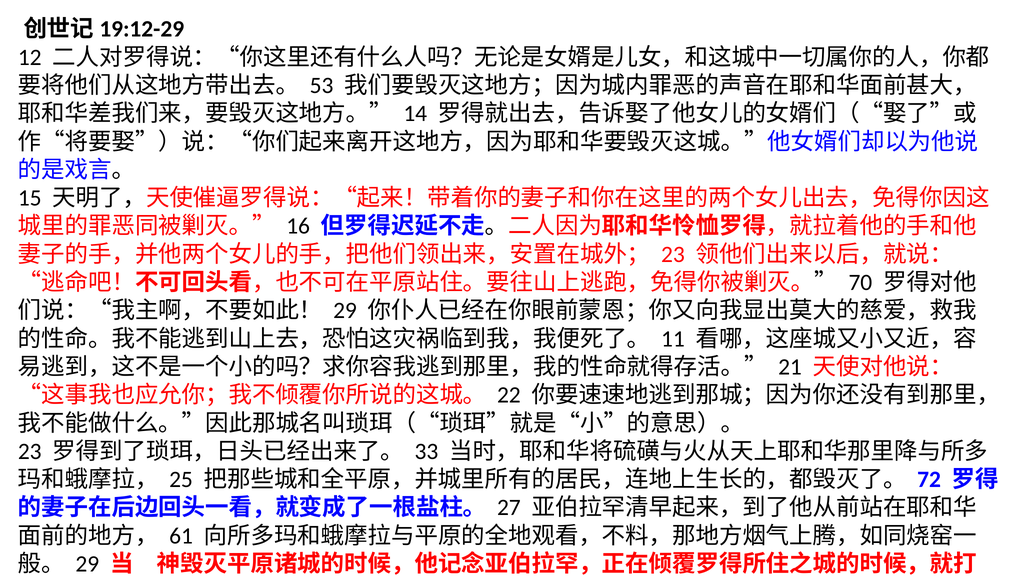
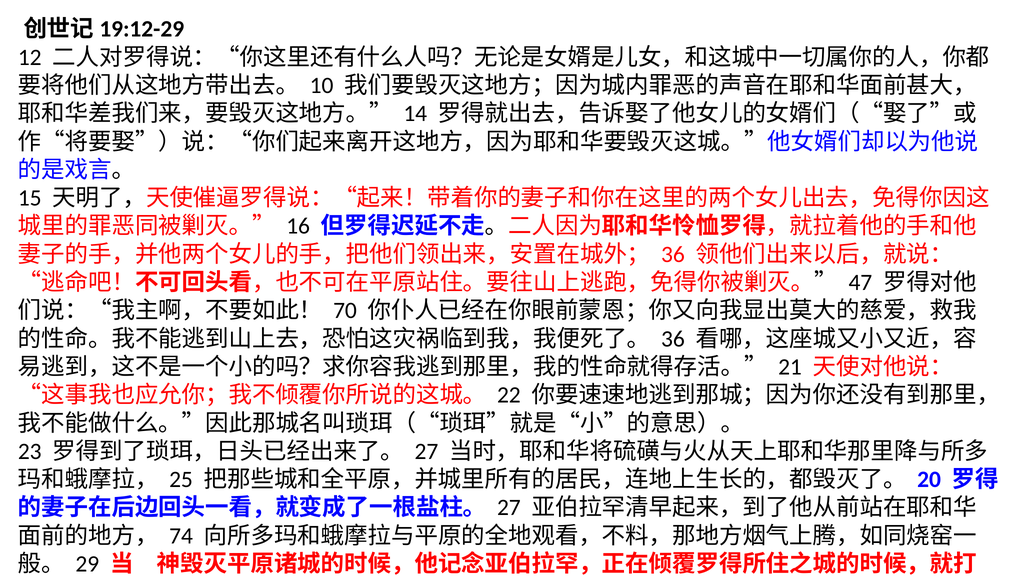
53: 53 -> 10 (322, 86)
23: 23 -> 36 (673, 254)
70: 70 -> 47 (860, 283)
29: 29 -> 70 (345, 311)
11: 11 -> 36 (673, 339)
33: 33 -> 27 (426, 451)
72: 72 -> 20 (929, 480)
61: 61 -> 74 (181, 536)
